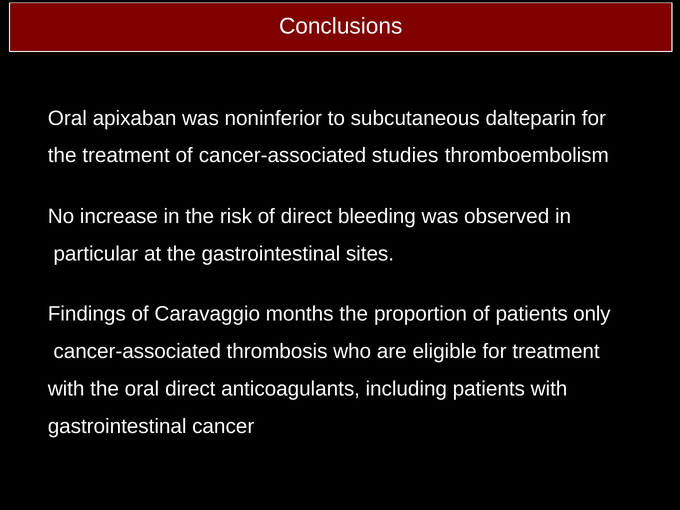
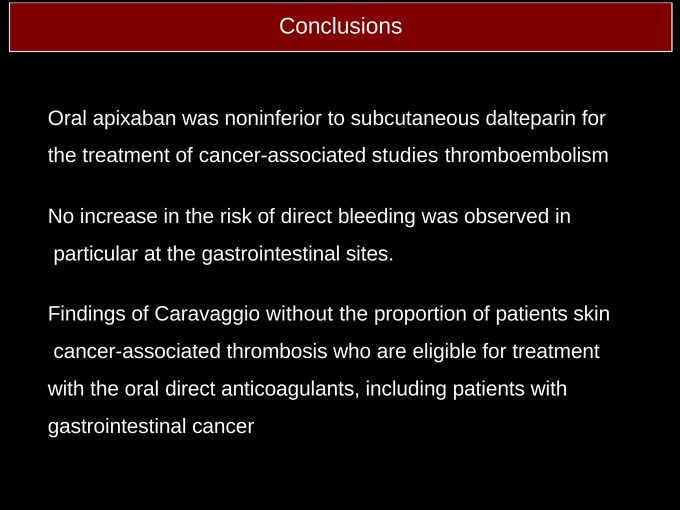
months: months -> without (300, 314)
only: only -> skin (592, 314)
